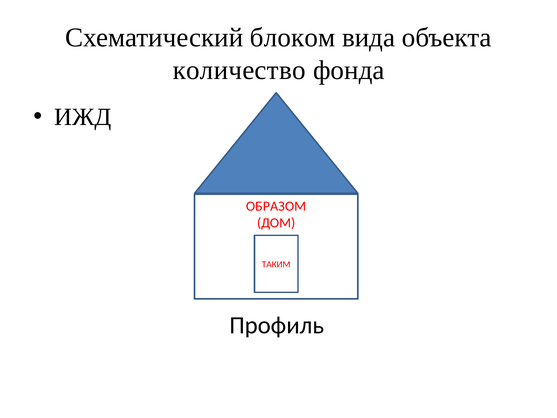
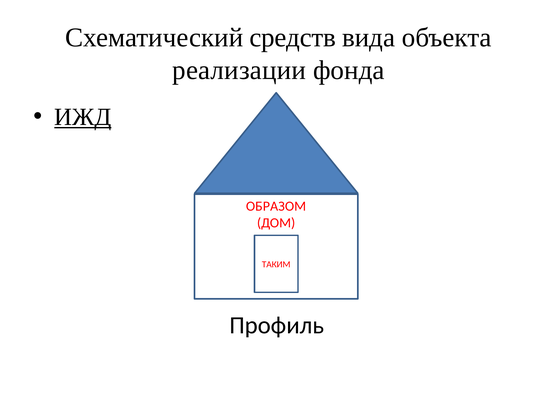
блоком: блоком -> средств (293, 38)
количество: количество -> реализации (239, 70)
ИЖД underline: none -> present (83, 117)
